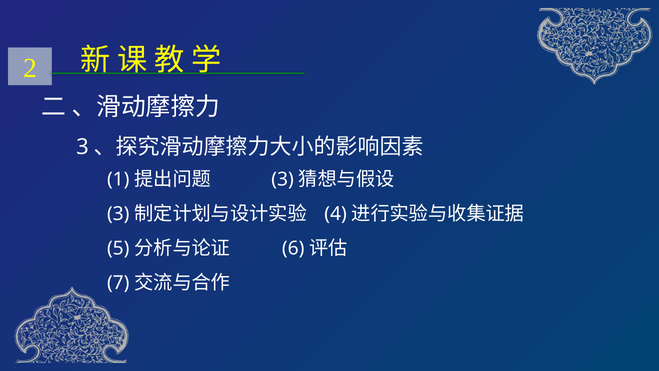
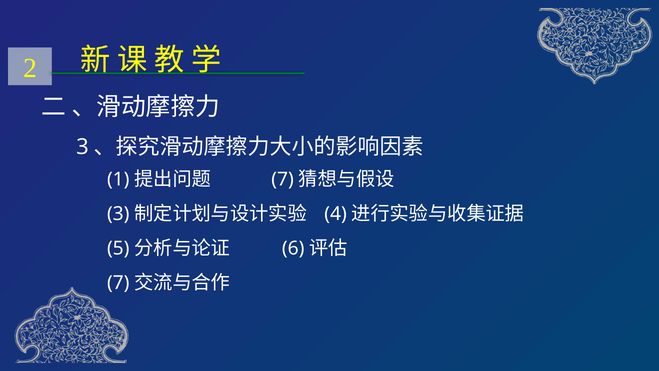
3: 3 -> 7 (283, 179)
